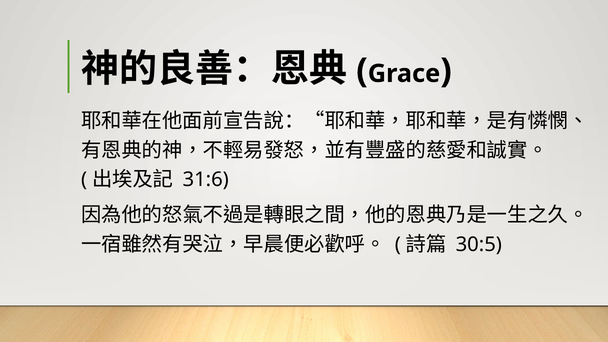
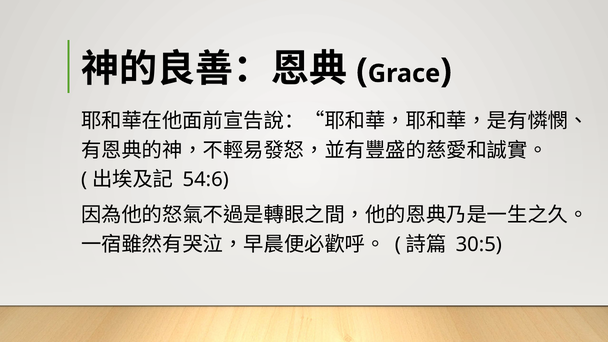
31:6: 31:6 -> 54:6 (206, 180)
